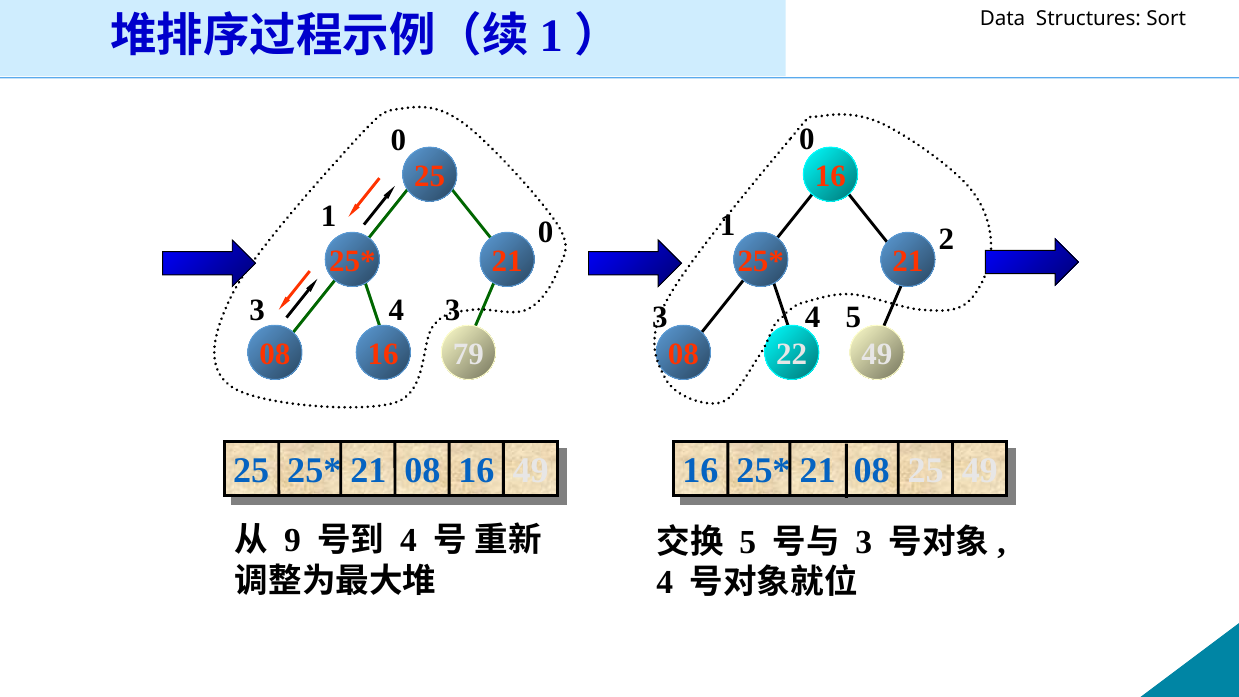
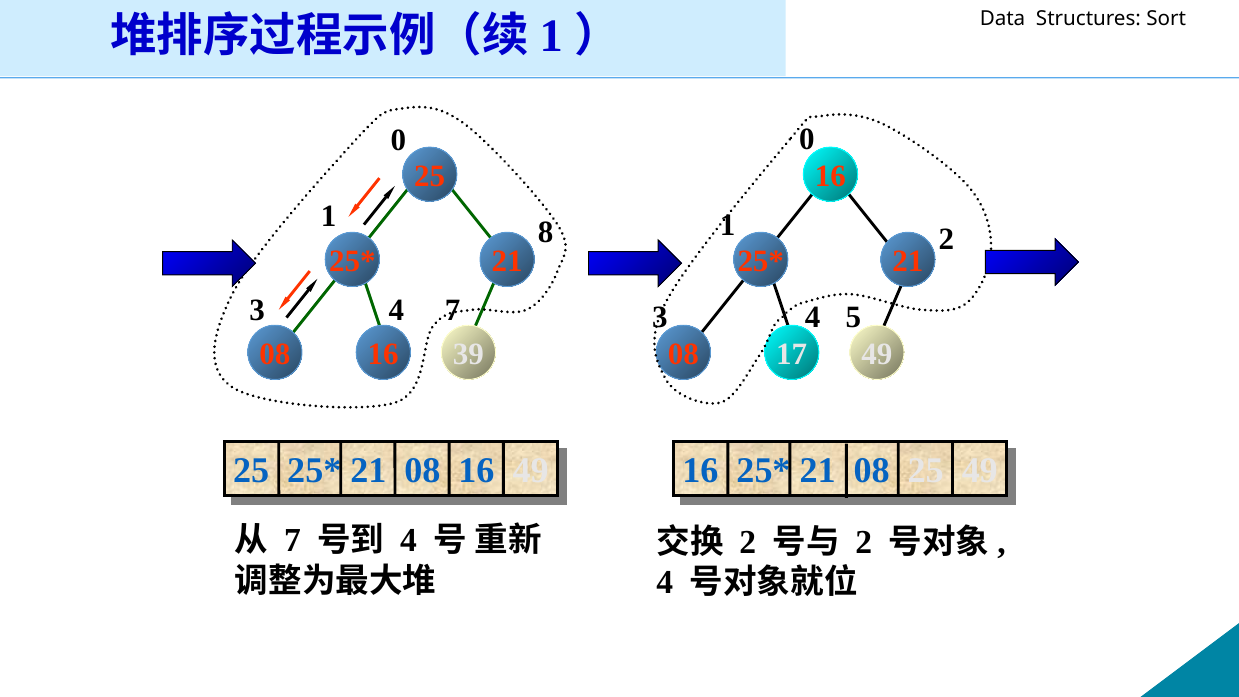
1 0: 0 -> 8 (546, 232)
3: 3 -> 7 (453, 311)
79: 79 -> 39 (468, 354)
22: 22 -> 17 (792, 354)
9: 9 -> 7 (293, 541)
5: 5 -> 2 (748, 542)
3: 3 -> 2 (864, 542)
